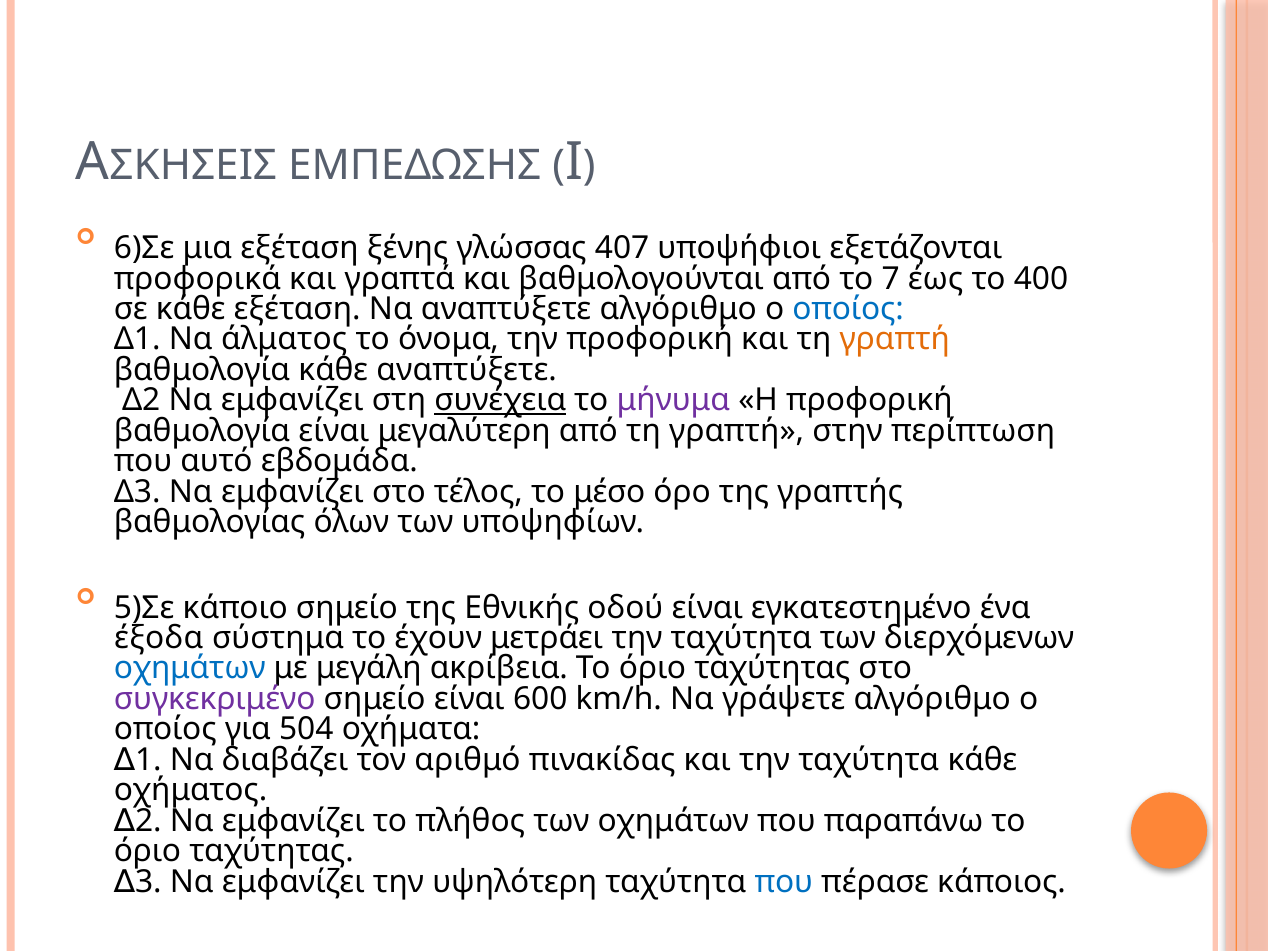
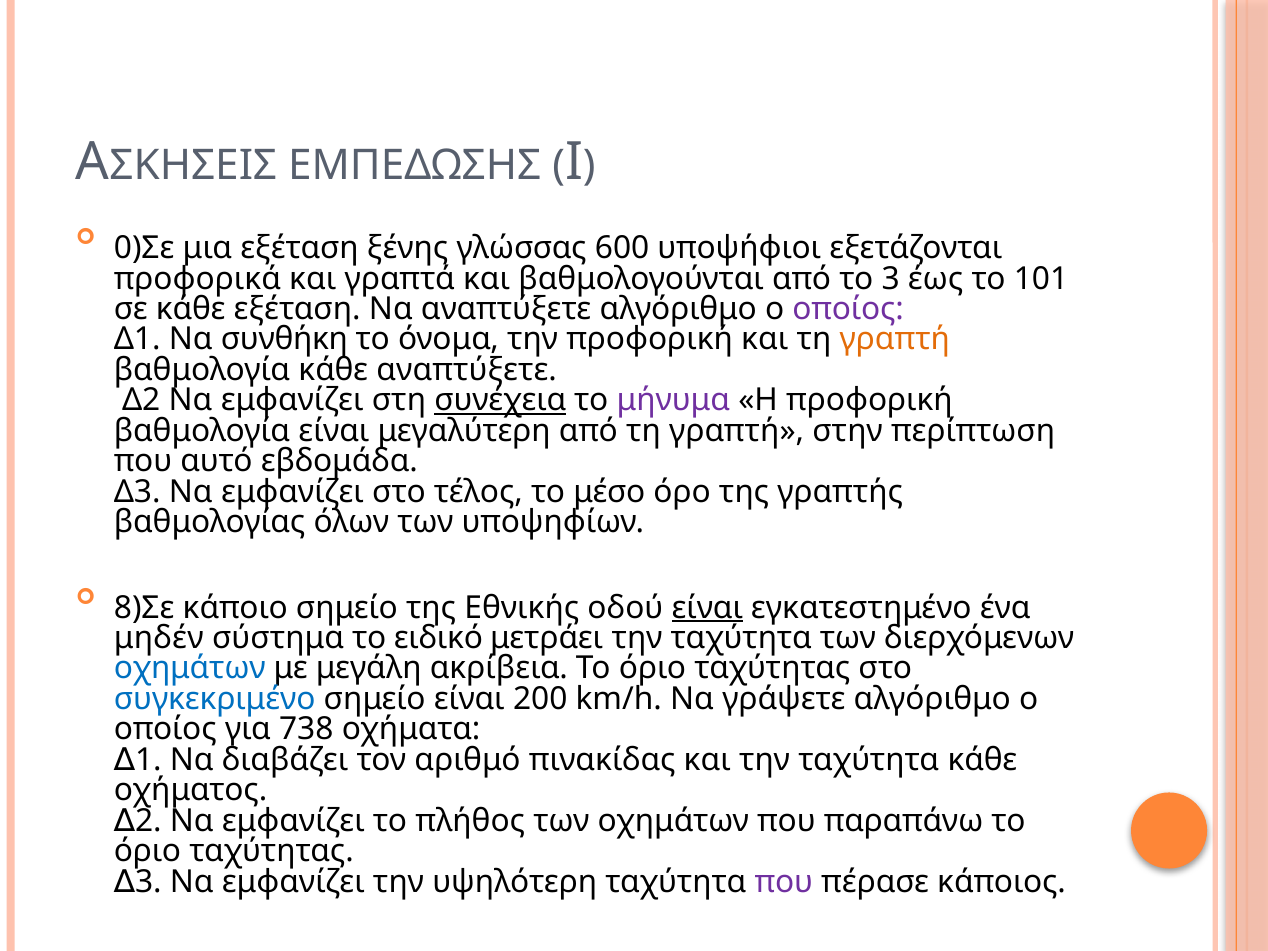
6)Σε: 6)Σε -> 0)Σε (144, 248)
407: 407 -> 600 (622, 248)
το 7: 7 -> 3 (891, 279)
400: 400 -> 101 (1041, 279)
οποίος colour: blue -> purple (848, 309)
άλματος: άλματος -> συνθήκη (284, 339)
5)Σε: 5)Σε -> 8)Σε (144, 608)
είναι underline: none -> present (707, 608)
έξοδα: έξοδα -> μηδέν (159, 638)
έχουν: έχουν -> ειδικό (438, 638)
συγκεκριμένο colour: purple -> blue (215, 699)
600: 600 -> 200 (540, 699)
504: 504 -> 738 (306, 729)
που colour: blue -> purple (784, 882)
